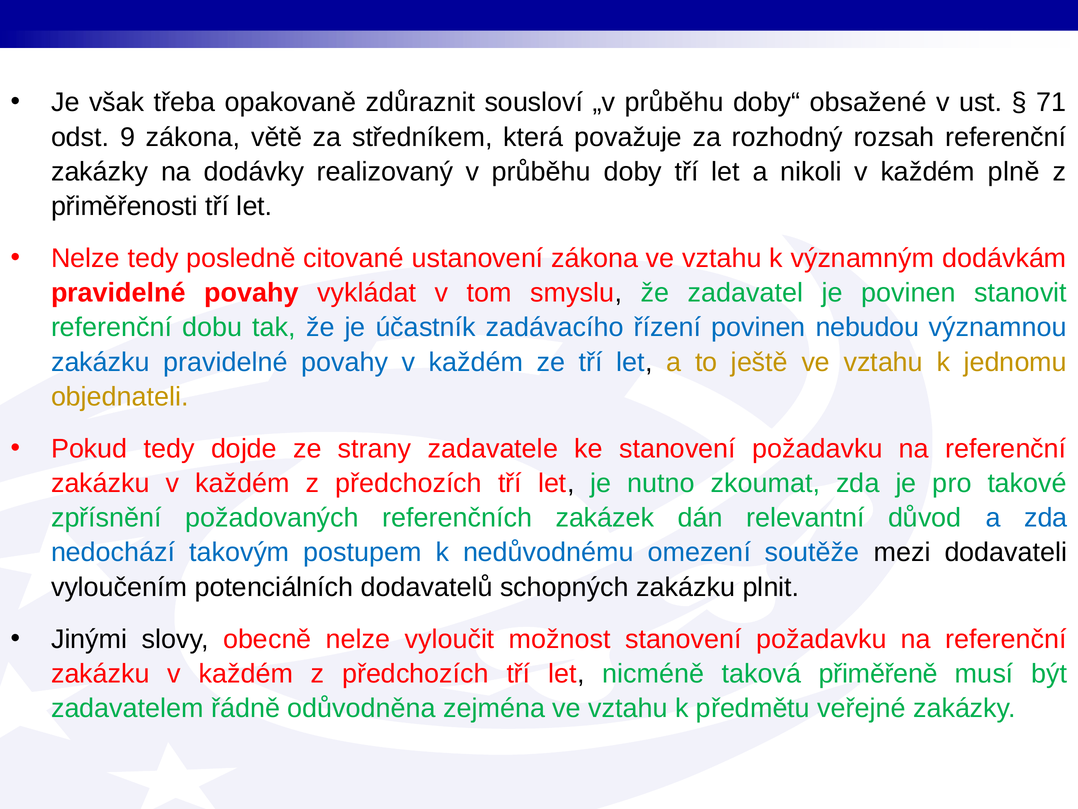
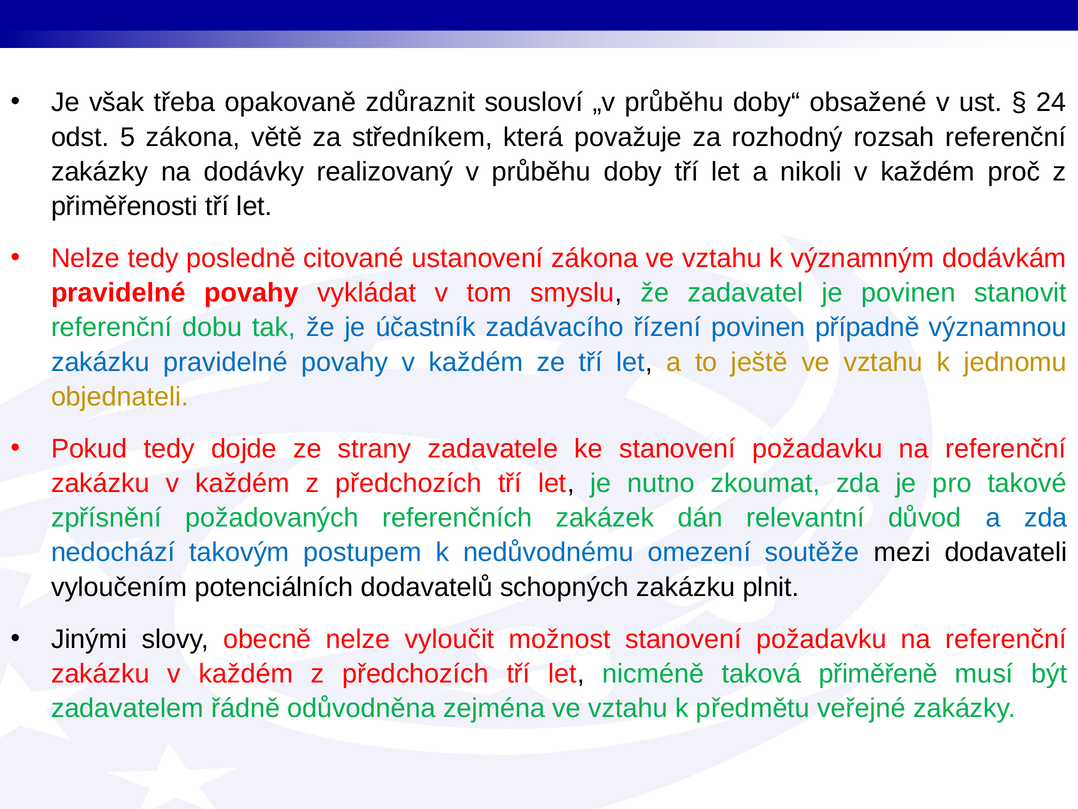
71: 71 -> 24 (1051, 102)
9: 9 -> 5 (128, 137)
plně: plně -> proč (1014, 172)
nebudou: nebudou -> případně (867, 327)
